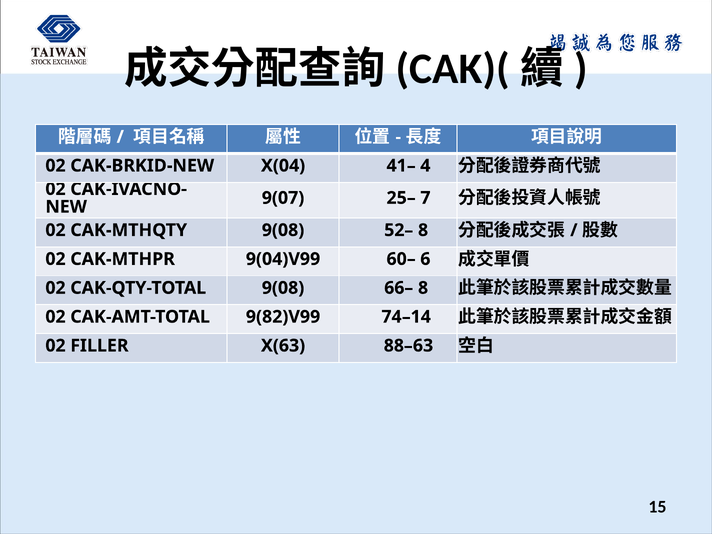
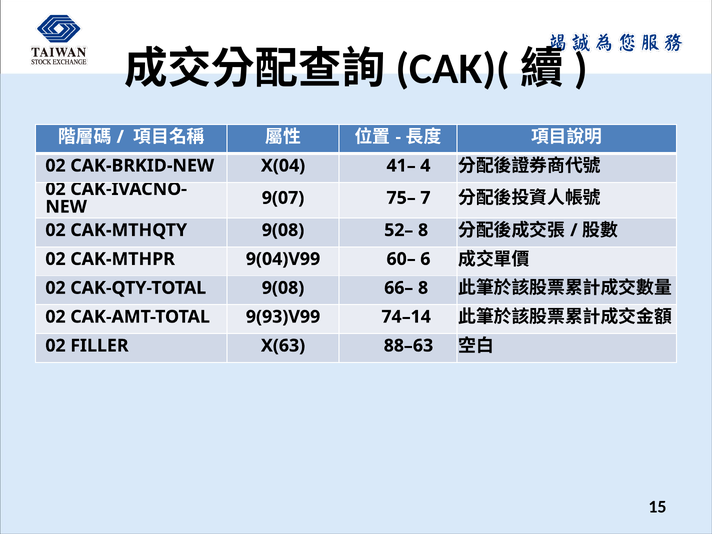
25–: 25– -> 75– (401, 198)
9(82)V99: 9(82)V99 -> 9(93)V99 (283, 317)
